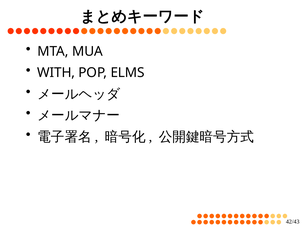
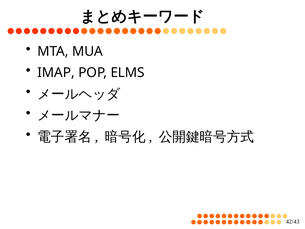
WITH: WITH -> IMAP (56, 73)
